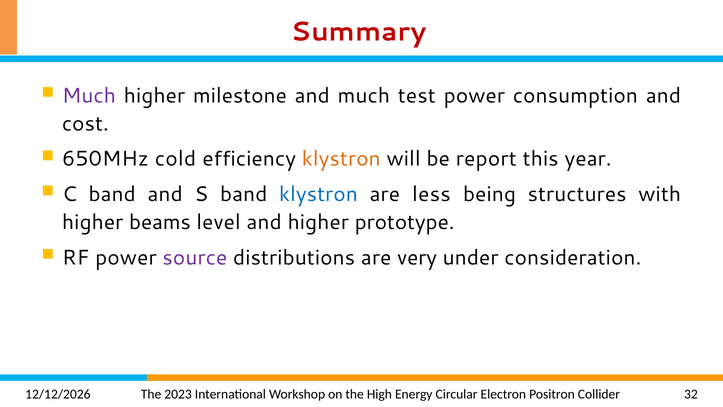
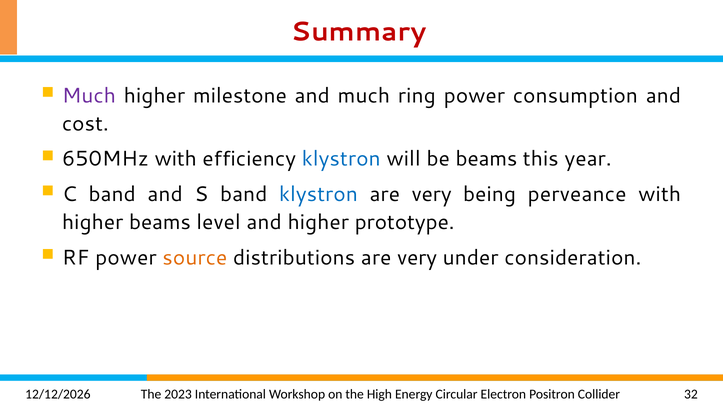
test: test -> ring (417, 96)
650MHz cold: cold -> with (176, 159)
klystron colour: orange -> blue (341, 159)
be report: report -> beams (486, 159)
less: less -> very (432, 194)
structures: structures -> perveance (577, 194)
source colour: purple -> orange (195, 257)
